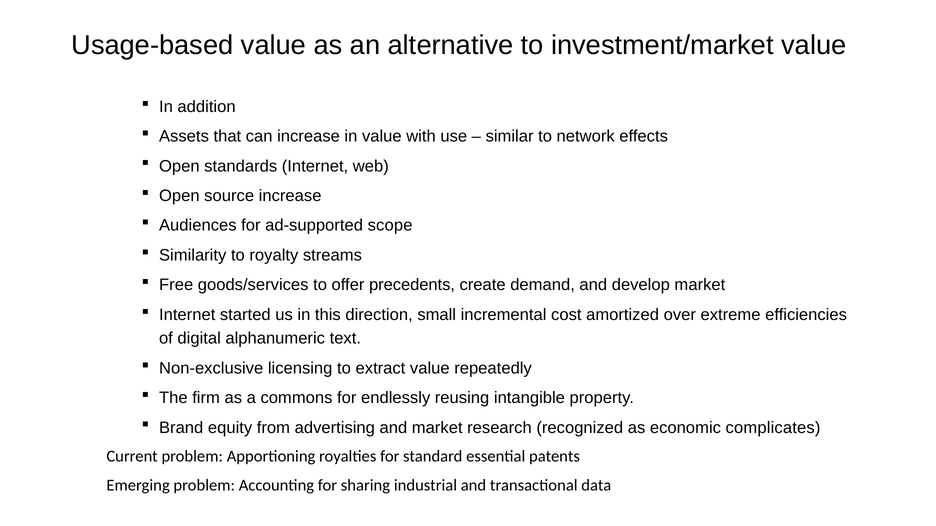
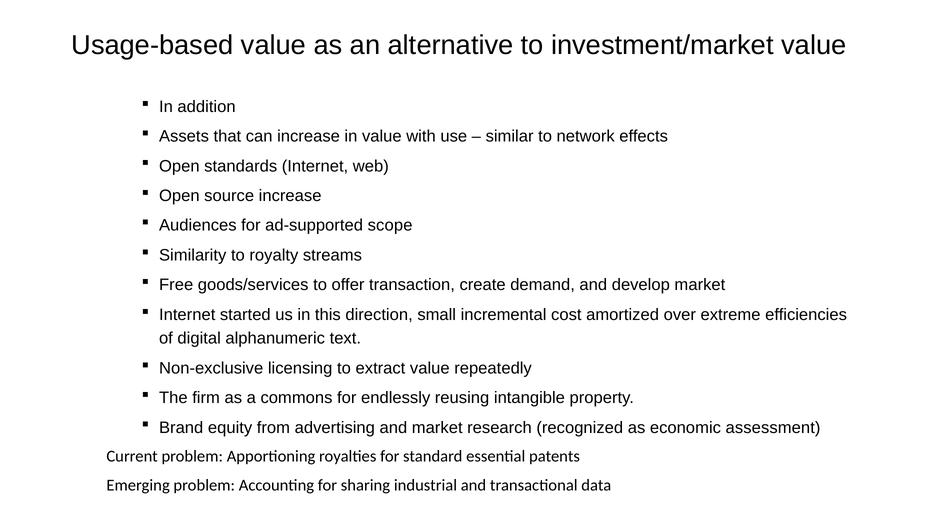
precedents: precedents -> transaction (412, 285)
complicates: complicates -> assessment (773, 428)
